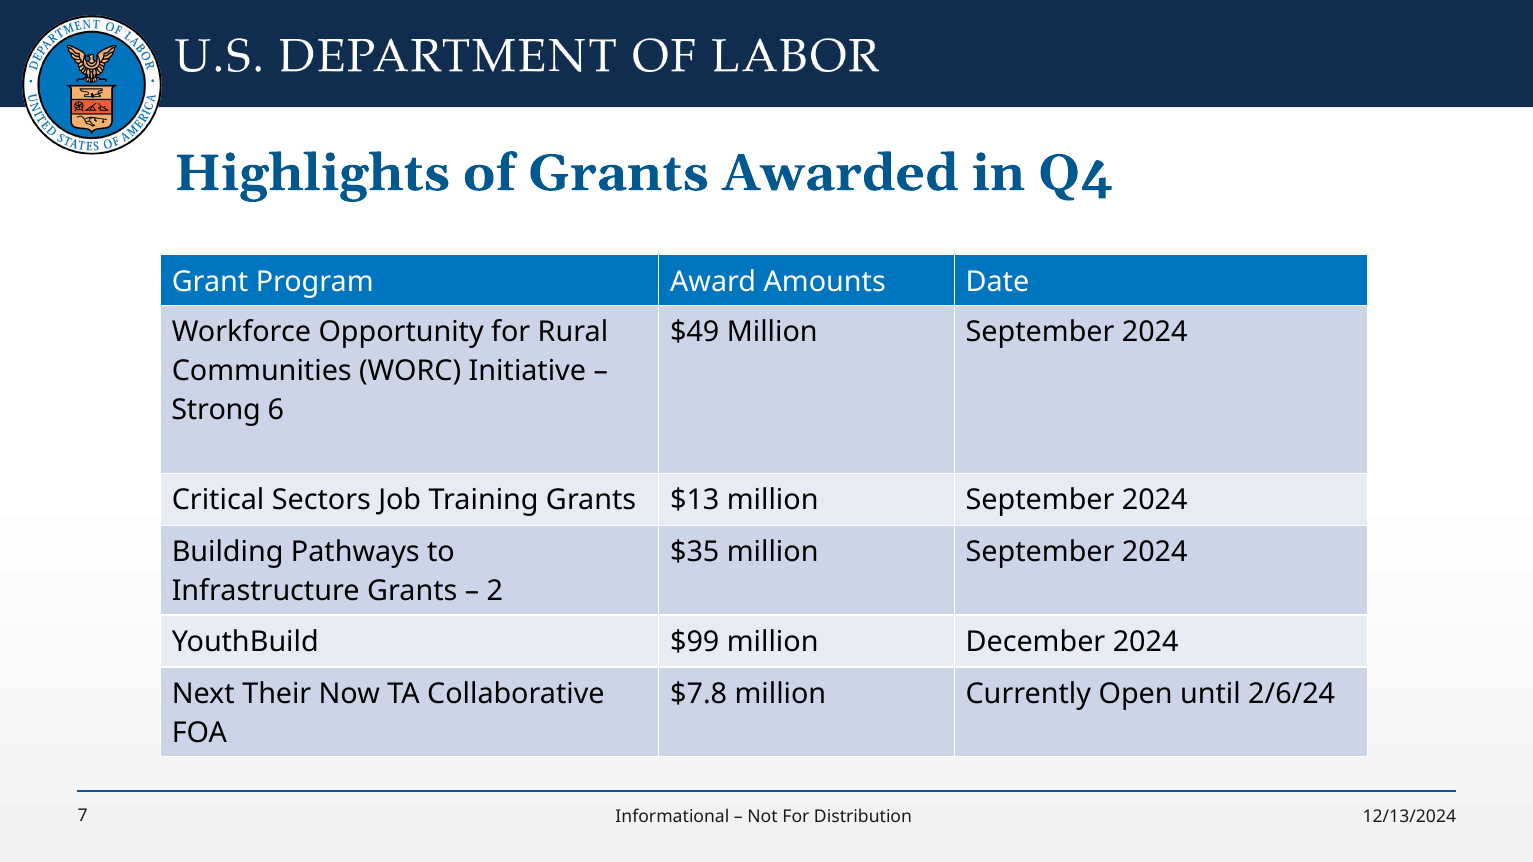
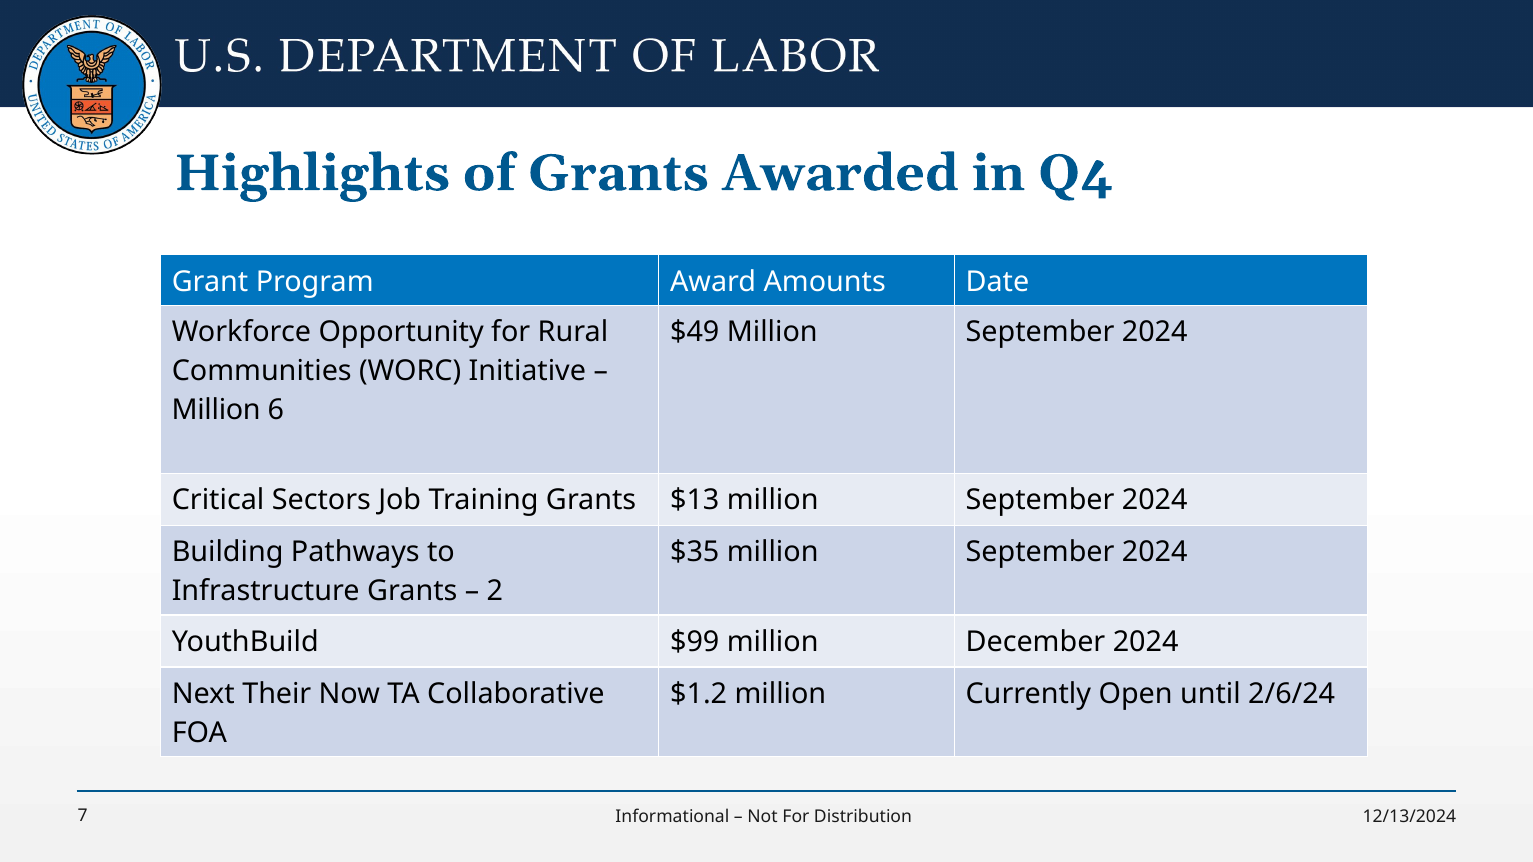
Strong: Strong -> Million (216, 411)
$7.8: $7.8 -> $1.2 (699, 694)
